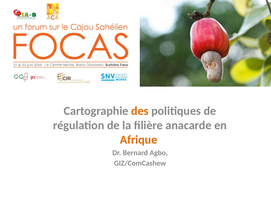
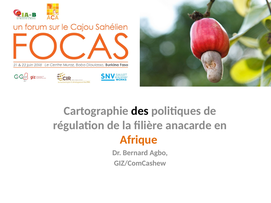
des colour: orange -> black (140, 111)
